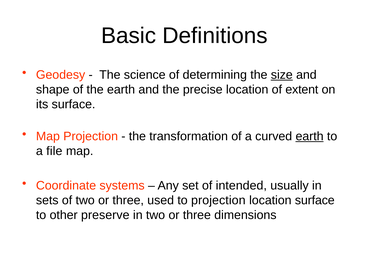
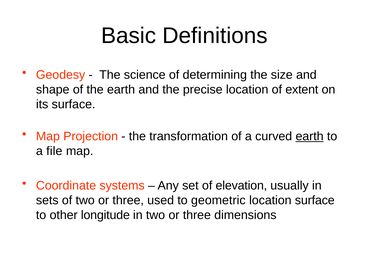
size underline: present -> none (282, 75)
intended: intended -> elevation (241, 185)
to projection: projection -> geometric (218, 200)
preserve: preserve -> longitude (105, 215)
